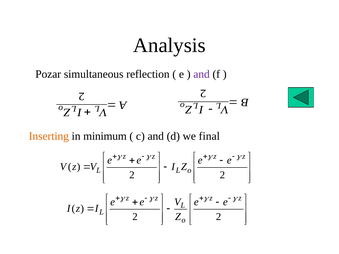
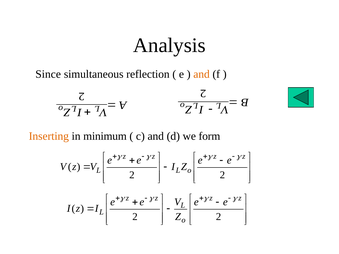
Pozar: Pozar -> Since (48, 74)
and colour: purple -> orange (202, 74)
final: final -> form (209, 136)
